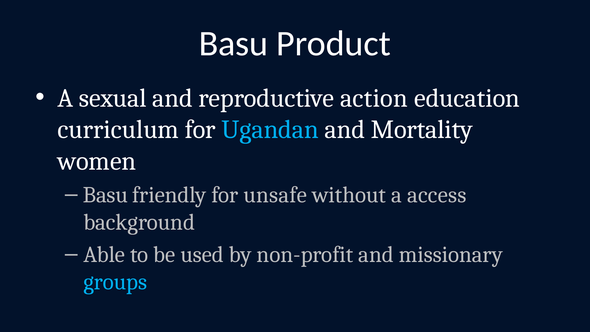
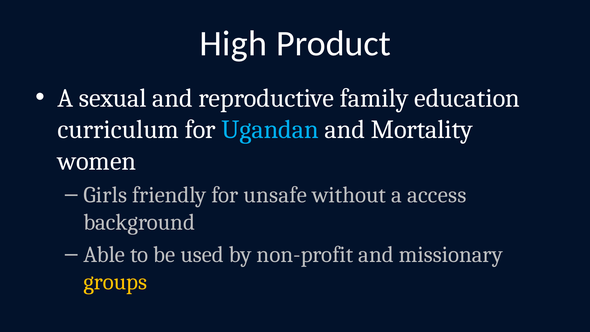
Basu: Basu -> High (233, 43)
action: action -> family (374, 98)
Basu: Basu -> Girls (105, 195)
groups colour: light blue -> yellow (115, 282)
